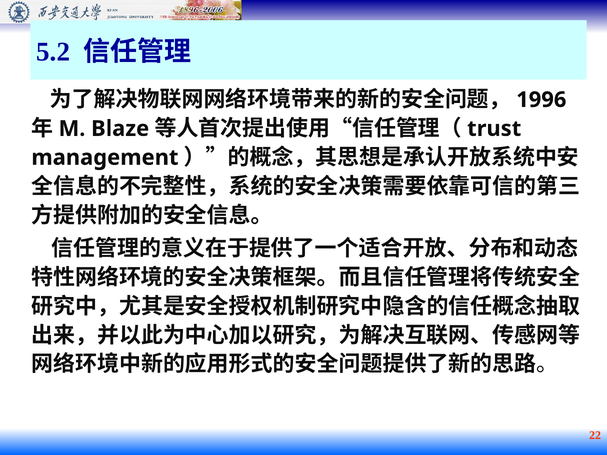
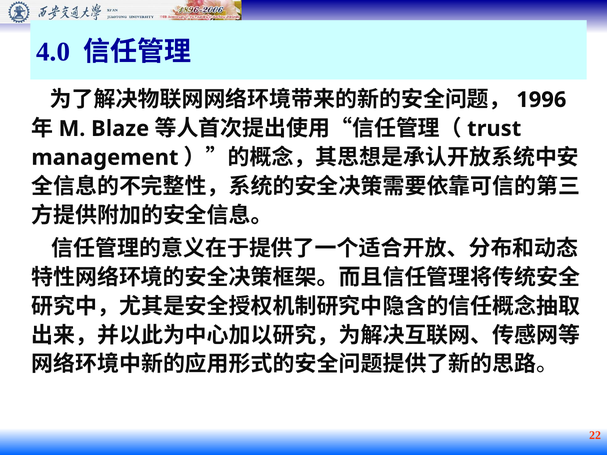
5.2: 5.2 -> 4.0 (53, 52)
